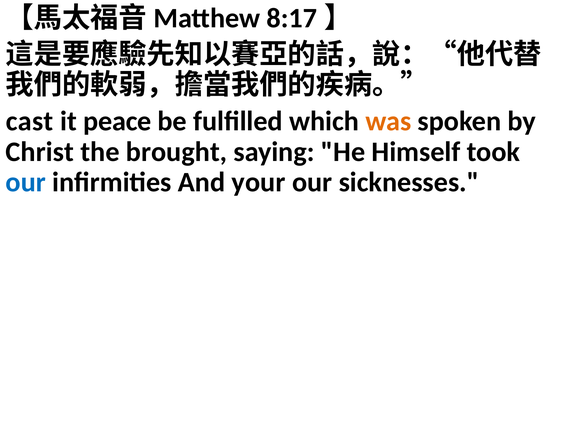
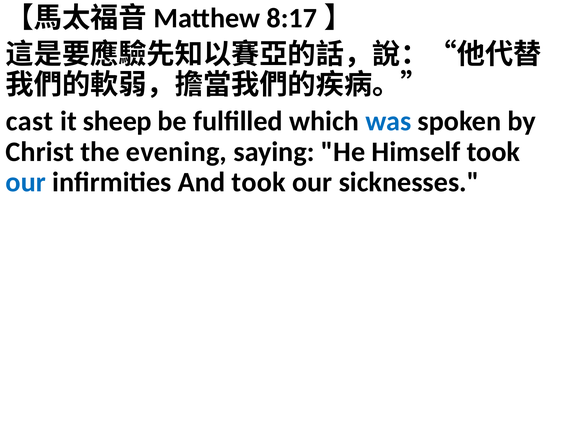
peace: peace -> sheep (117, 121)
was colour: orange -> blue (388, 121)
brought: brought -> evening (176, 152)
And your: your -> took (259, 182)
